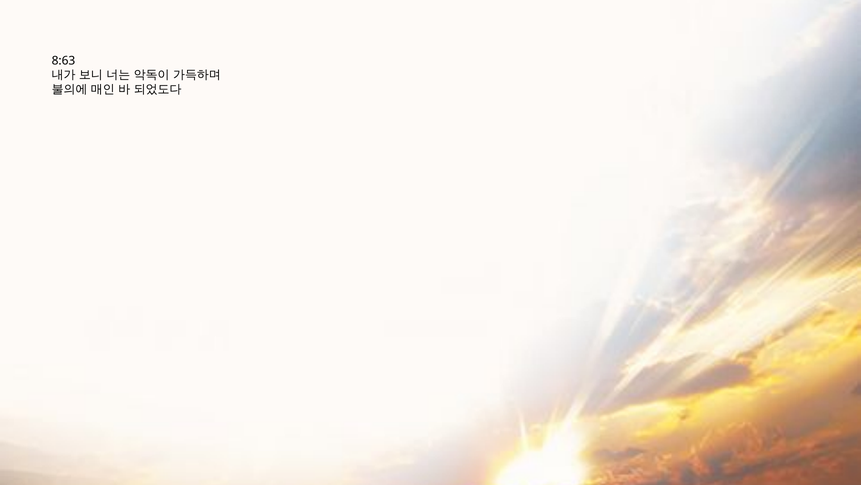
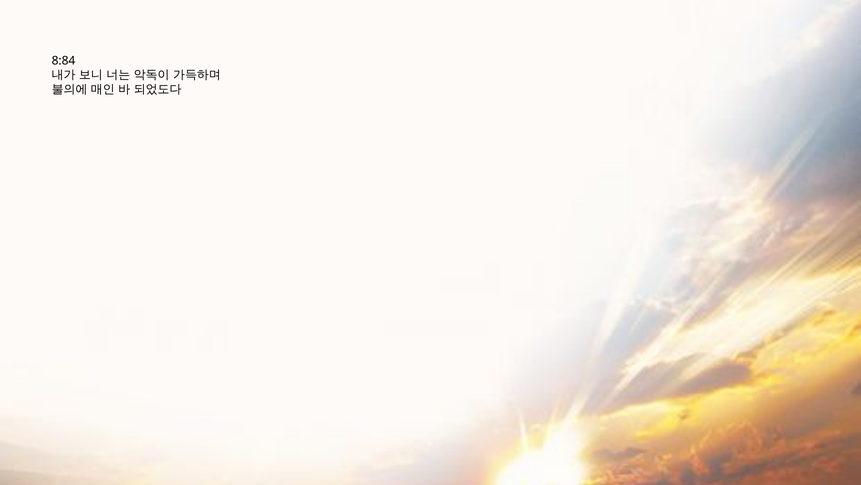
8:63: 8:63 -> 8:84 (63, 61)
